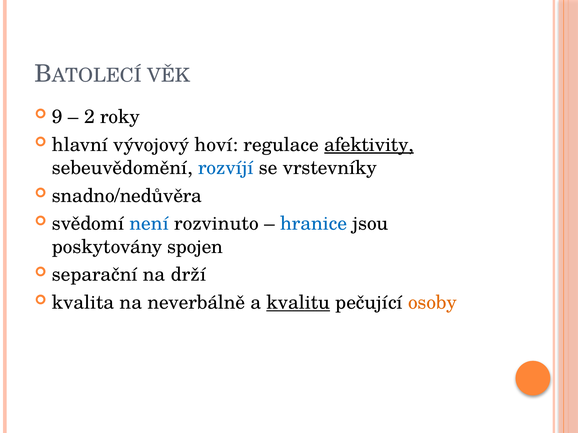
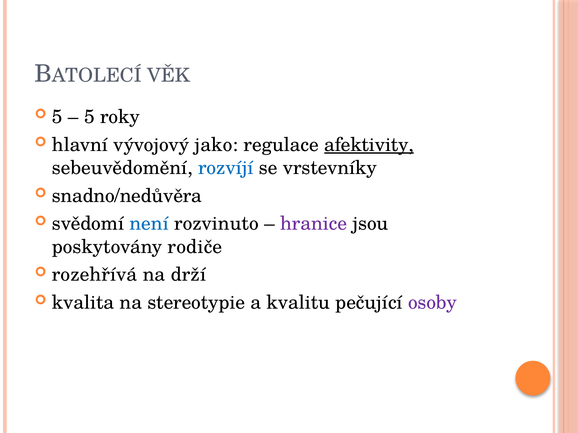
9: 9 -> 5 (57, 117)
2: 2 -> 5 (89, 117)
hoví: hoví -> jako (216, 145)
hranice colour: blue -> purple (314, 224)
spojen: spojen -> rodiče (195, 247)
separační: separační -> rozehřívá (95, 275)
neverbálně: neverbálně -> stereotypie (196, 303)
kvalitu underline: present -> none (298, 303)
osoby colour: orange -> purple (432, 303)
